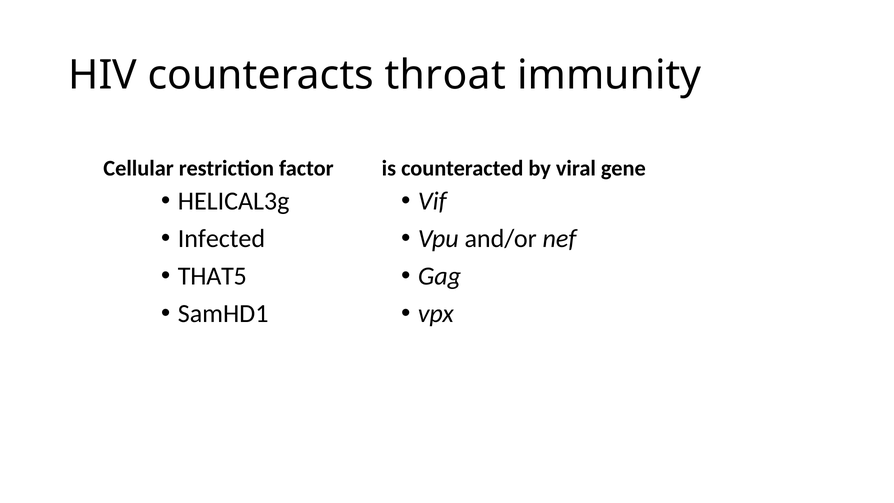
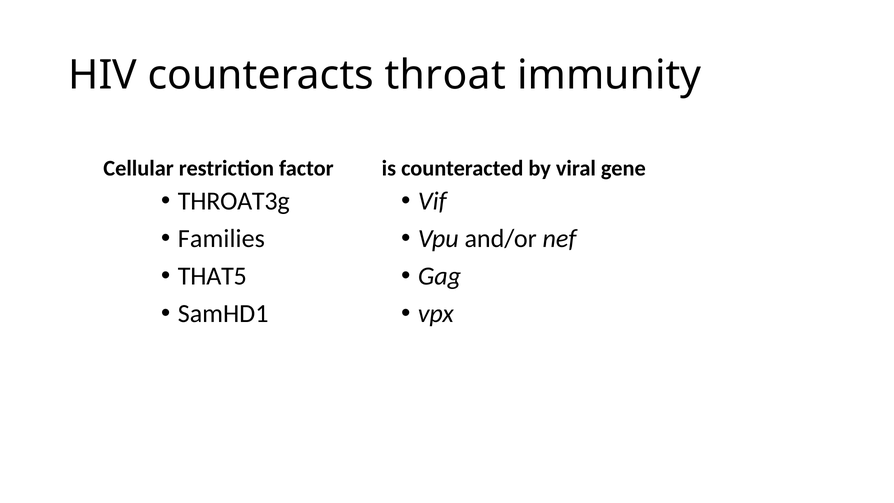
HELICAL3g: HELICAL3g -> THROAT3g (234, 201)
Infected: Infected -> Families (221, 238)
